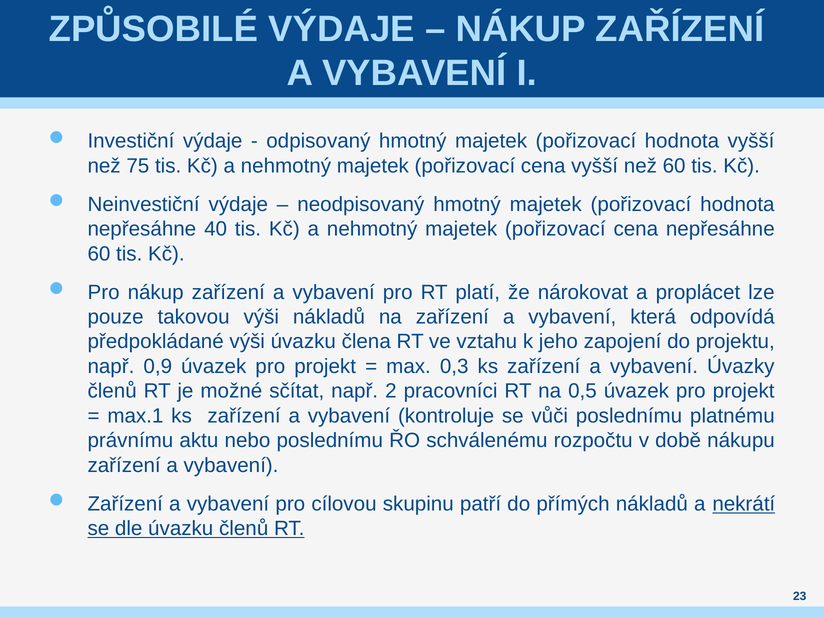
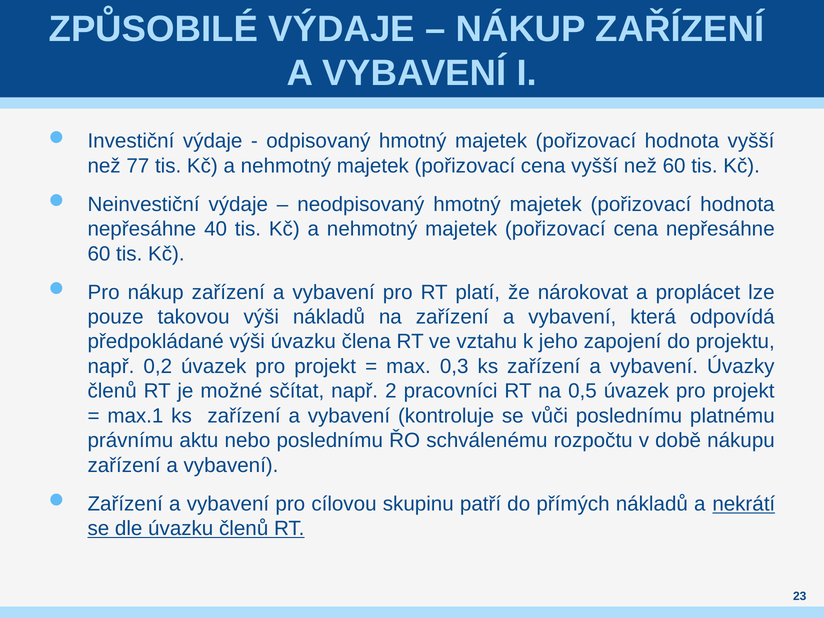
75: 75 -> 77 (138, 166)
0,9: 0,9 -> 0,2 (158, 366)
